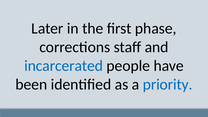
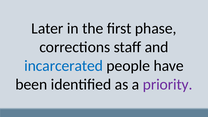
priority colour: blue -> purple (168, 85)
